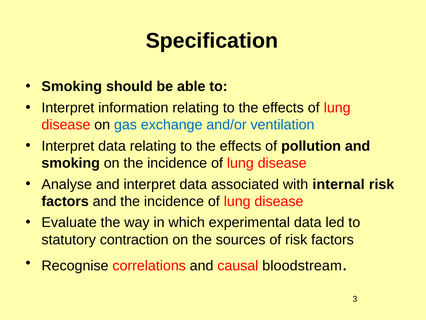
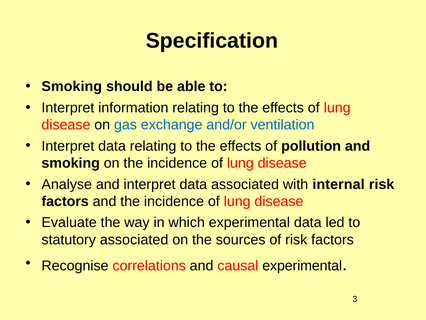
statutory contraction: contraction -> associated (134, 239)
causal bloodstream: bloodstream -> experimental (302, 265)
